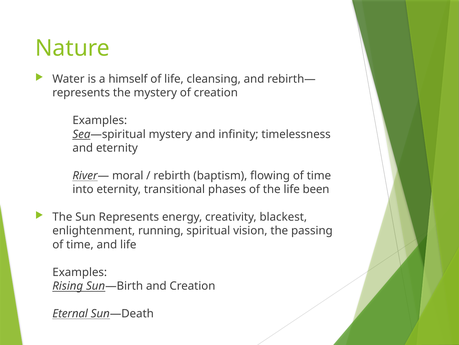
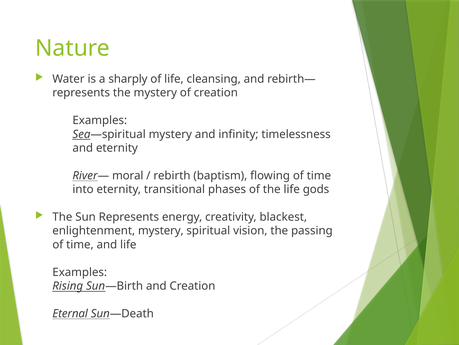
himself: himself -> sharply (128, 79)
been: been -> gods (316, 189)
enlightenment running: running -> mystery (161, 230)
